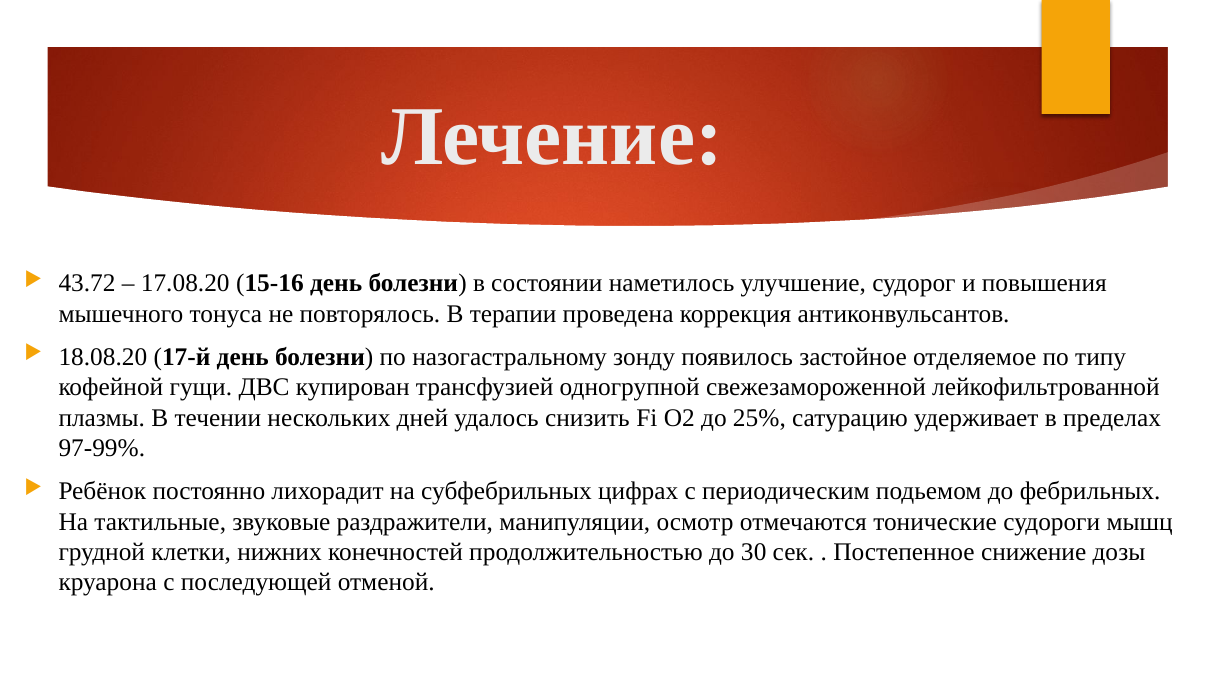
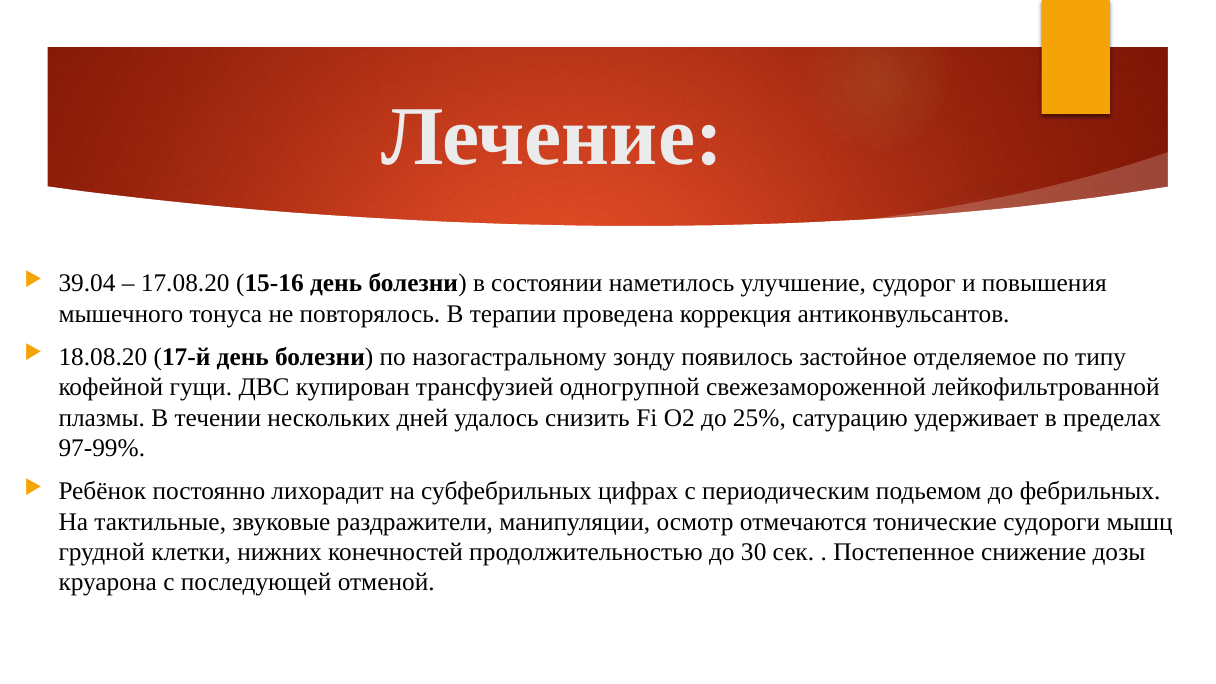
43.72: 43.72 -> 39.04 (87, 283)
